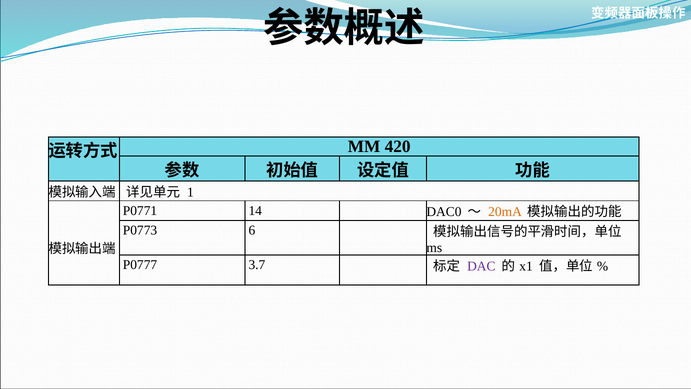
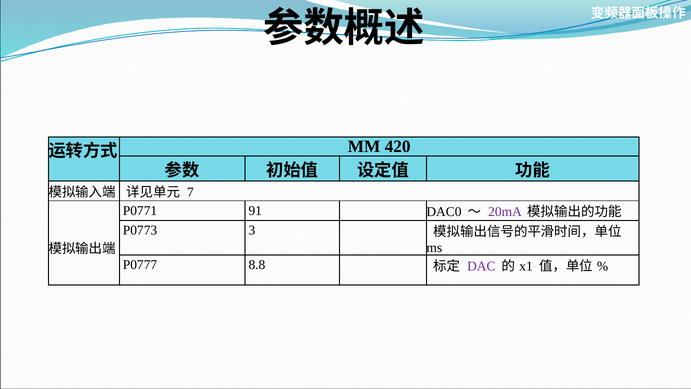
1: 1 -> 7 (190, 192)
14: 14 -> 91 (255, 211)
20mA colour: orange -> purple (505, 212)
6: 6 -> 3 (252, 230)
3.7: 3.7 -> 8.8 (257, 265)
